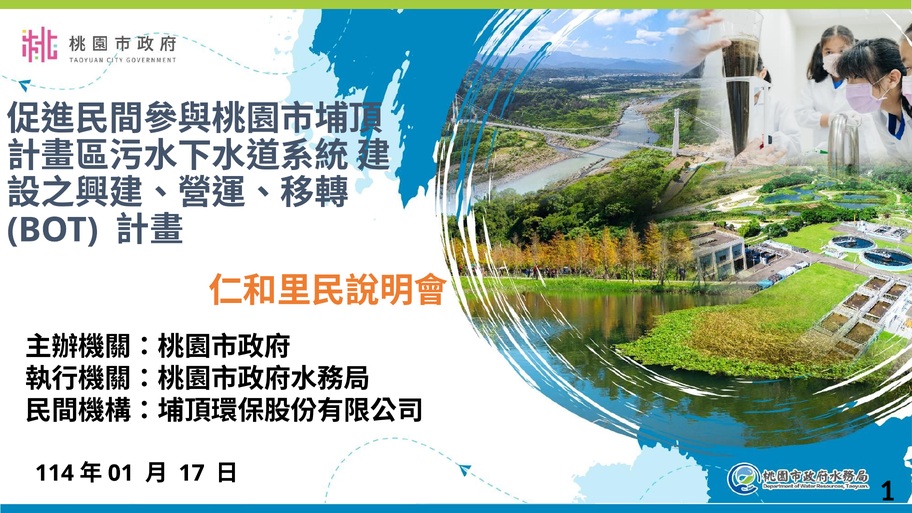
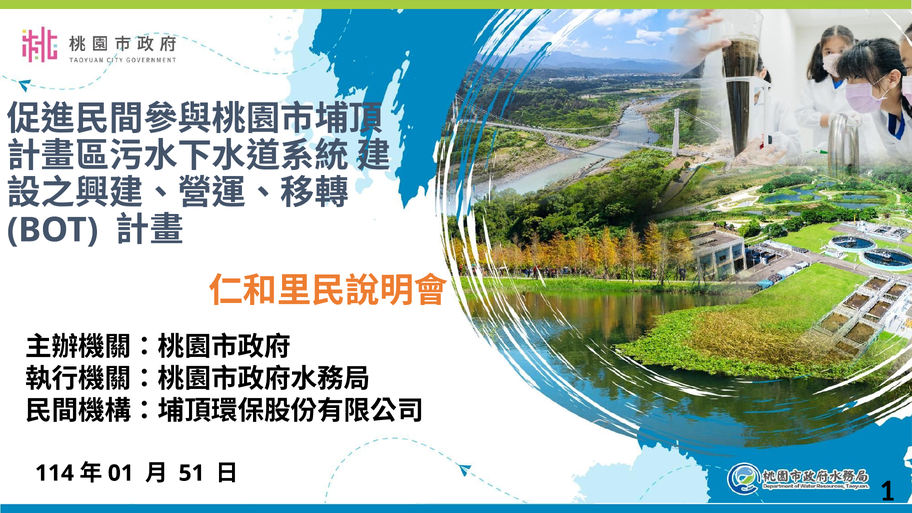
17: 17 -> 51 (192, 473)
